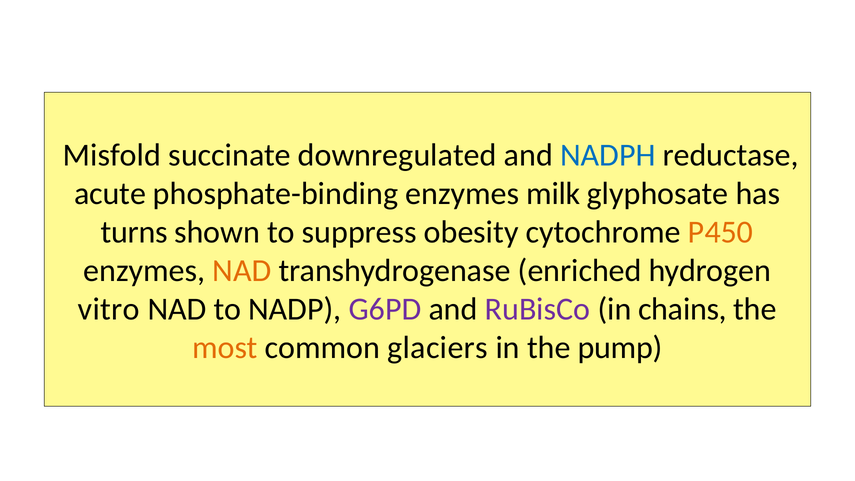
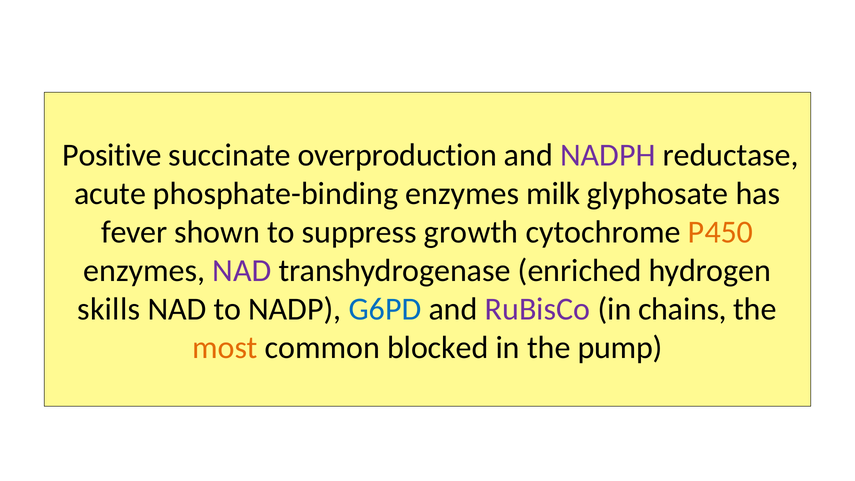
Misfold: Misfold -> Positive (112, 155)
downregulated: downregulated -> overproduction (397, 155)
NADPH colour: blue -> purple (608, 155)
turns: turns -> fever (134, 232)
obesity: obesity -> growth (471, 232)
NAD colour: orange -> purple (242, 271)
vitro: vitro -> skills (109, 309)
G6PD colour: purple -> blue (385, 309)
glaciers: glaciers -> blocked (438, 348)
